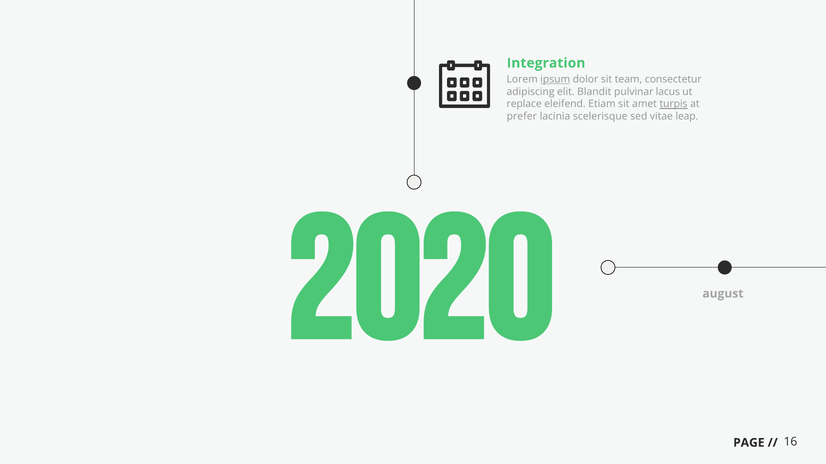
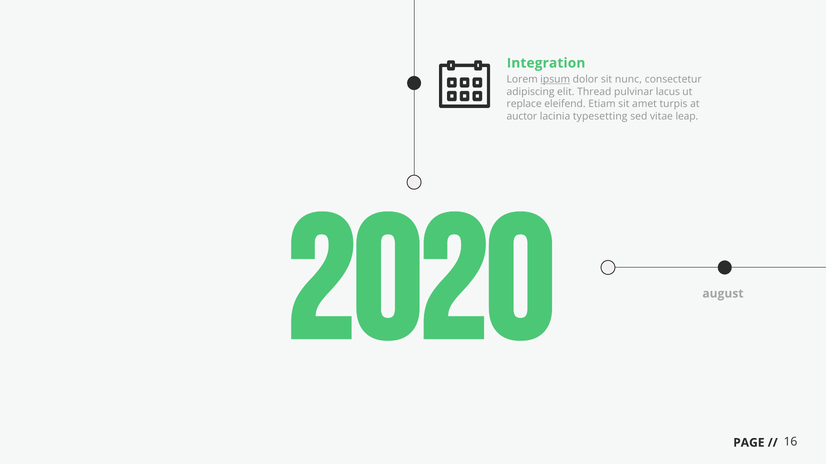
team: team -> nunc (628, 79)
Blandit: Blandit -> Thread (594, 92)
turpis underline: present -> none (674, 104)
prefer: prefer -> auctor (522, 117)
scelerisque: scelerisque -> typesetting (600, 117)
